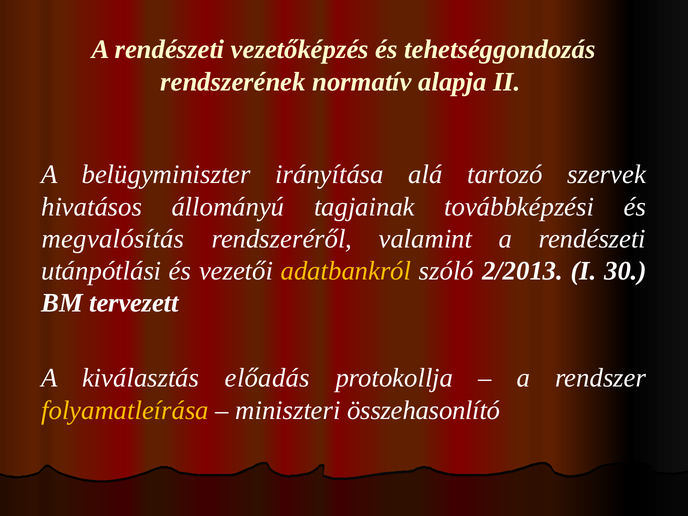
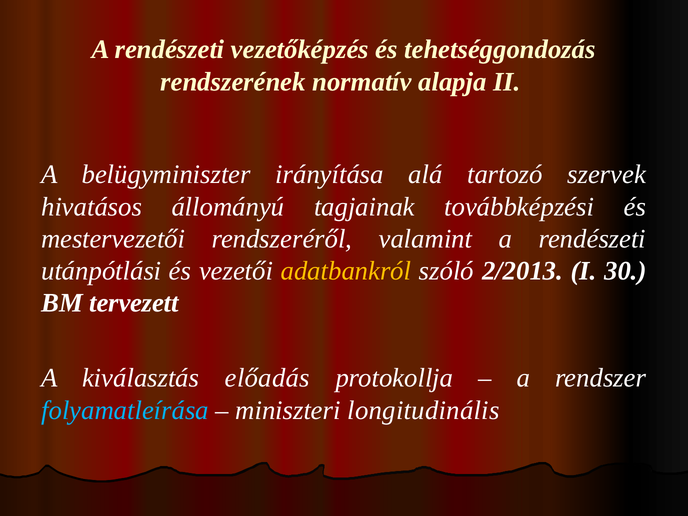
megvalósítás: megvalósítás -> mestervezetői (113, 239)
folyamatleírása colour: yellow -> light blue (125, 410)
összehasonlító: összehasonlító -> longitudinális (424, 410)
